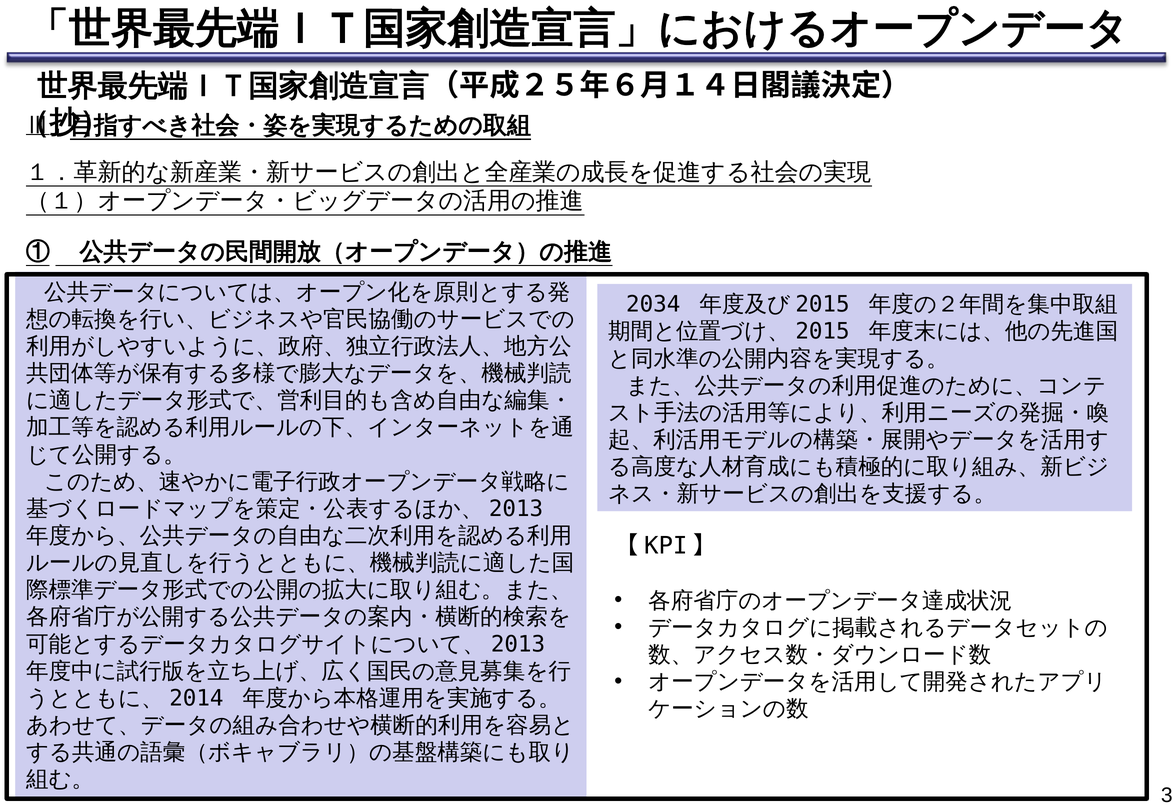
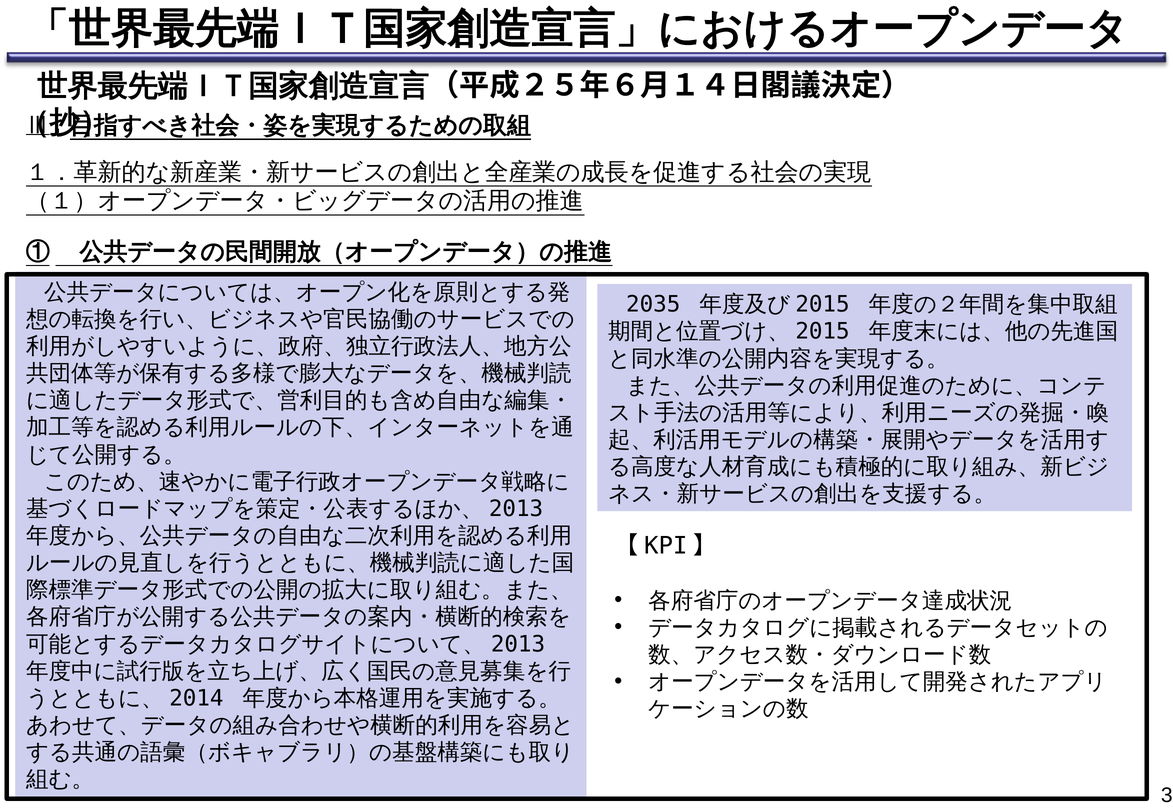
2034: 2034 -> 2035 (653, 304)
